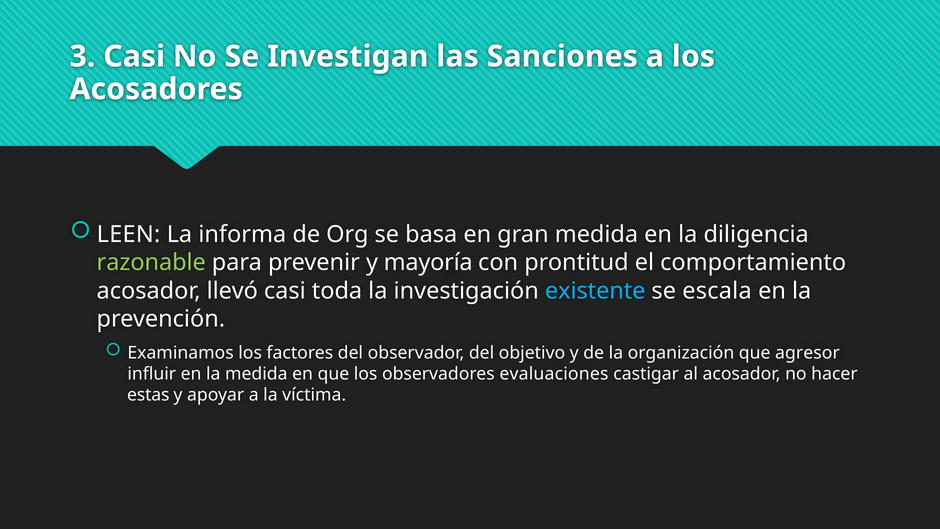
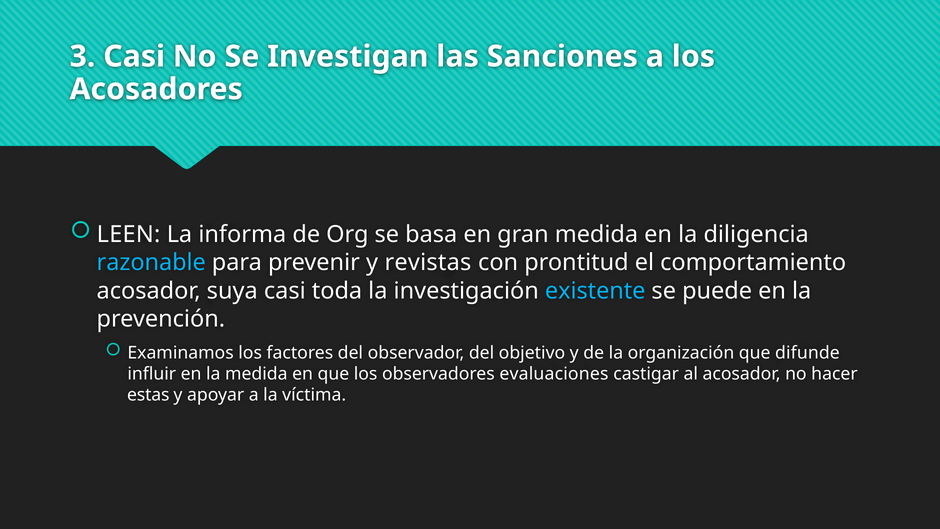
razonable colour: light green -> light blue (151, 263)
mayoría: mayoría -> revistas (428, 263)
llevó: llevó -> suya (232, 291)
escala: escala -> puede (717, 291)
agresor: agresor -> difunde (807, 353)
